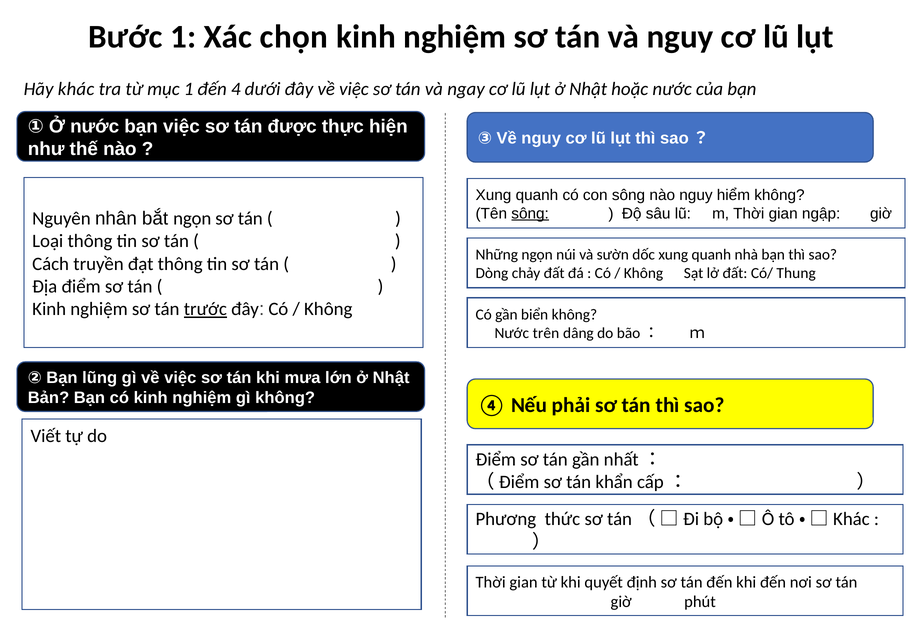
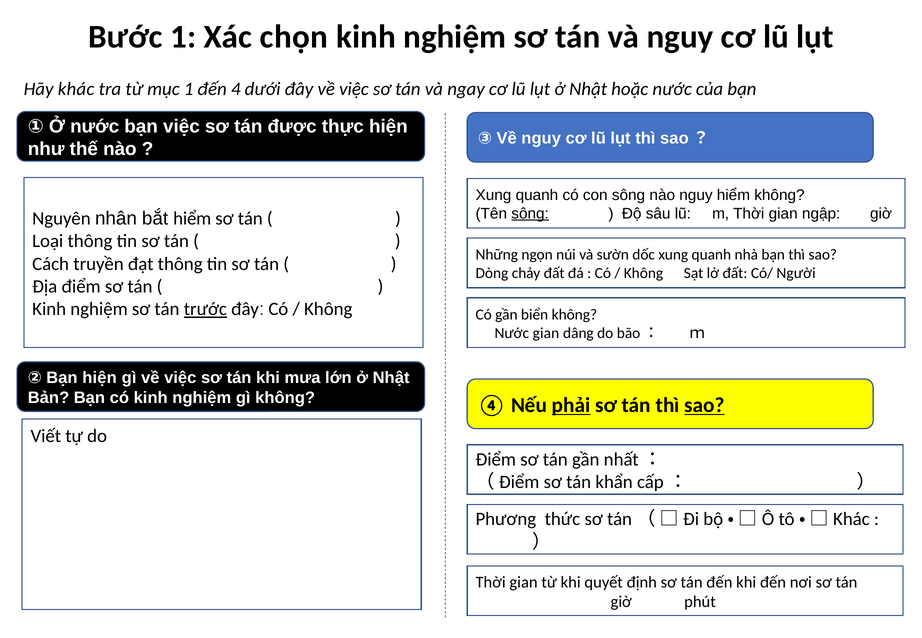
bắt ngọn: ngọn -> hiểm (192, 219)
Thung: Thung -> Người (796, 273)
Nước trên: trên -> gian (546, 333)
Bạn lũng: lũng -> hiện (100, 378)
phải underline: none -> present (571, 405)
sao underline: none -> present (705, 405)
